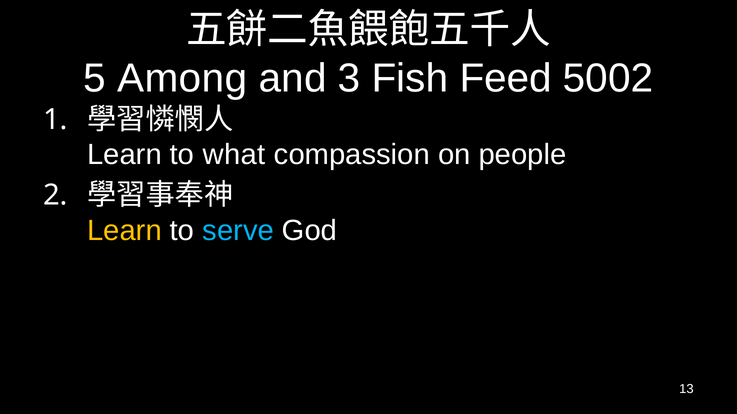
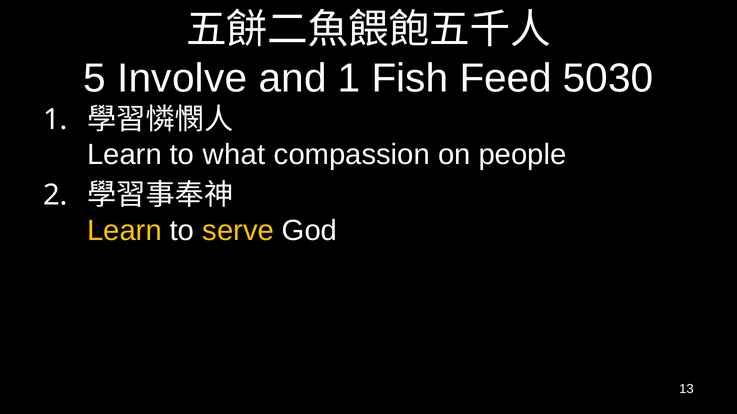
Among: Among -> Involve (182, 78)
and 3: 3 -> 1 (349, 78)
5002: 5002 -> 5030 (608, 78)
serve colour: light blue -> yellow (238, 231)
